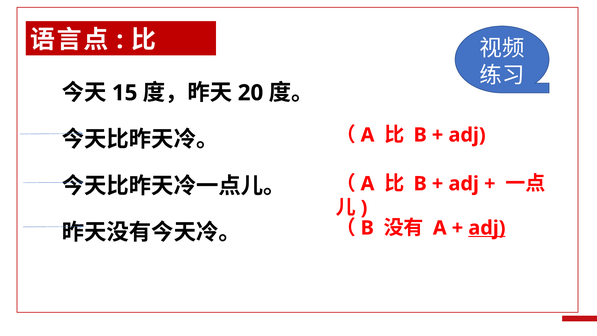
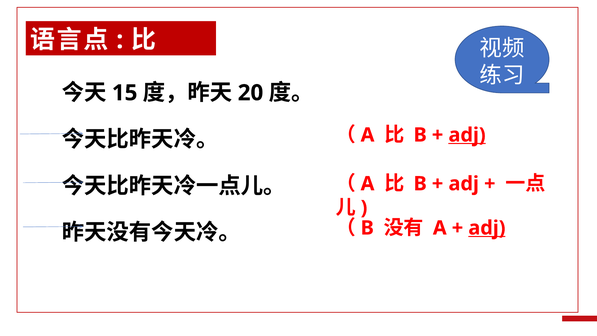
adj underline: none -> present (467, 135)
